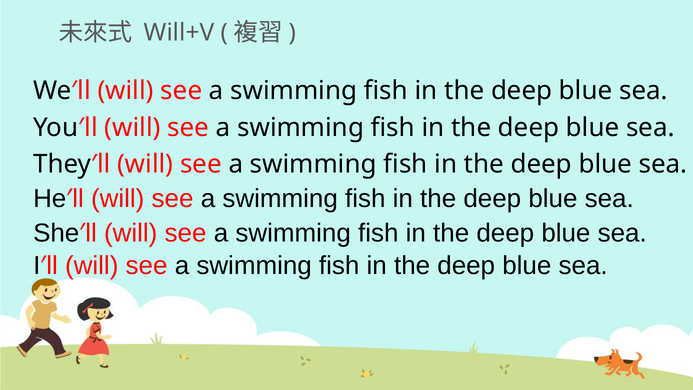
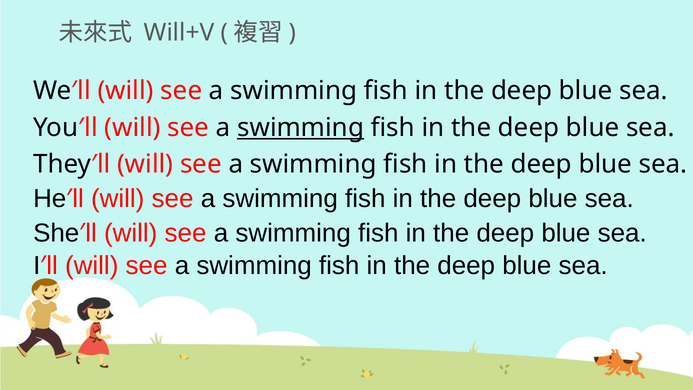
swimming underline: none -> present (301, 127)
